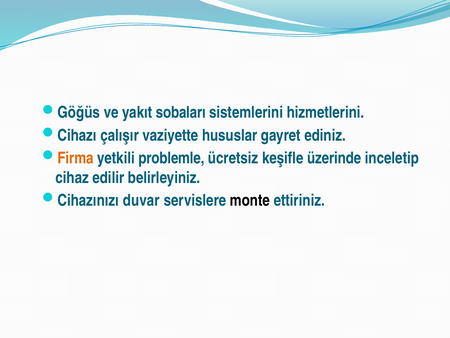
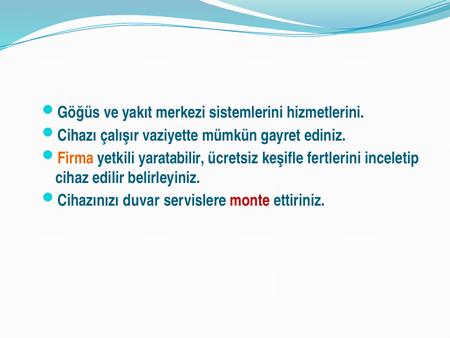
sobaları: sobaları -> merkezi (181, 112)
hususlar: hususlar -> mümkün (230, 135)
problemle: problemle -> yaratabilir (171, 158)
üzerinde: üzerinde -> fertlerini (334, 158)
monte colour: black -> red (250, 200)
